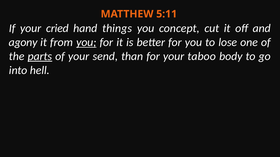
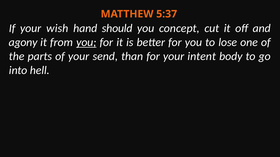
5:11: 5:11 -> 5:37 (167, 14)
cried: cried -> wish (57, 28)
things: things -> should (117, 28)
parts underline: present -> none (40, 56)
taboo: taboo -> intent (202, 56)
